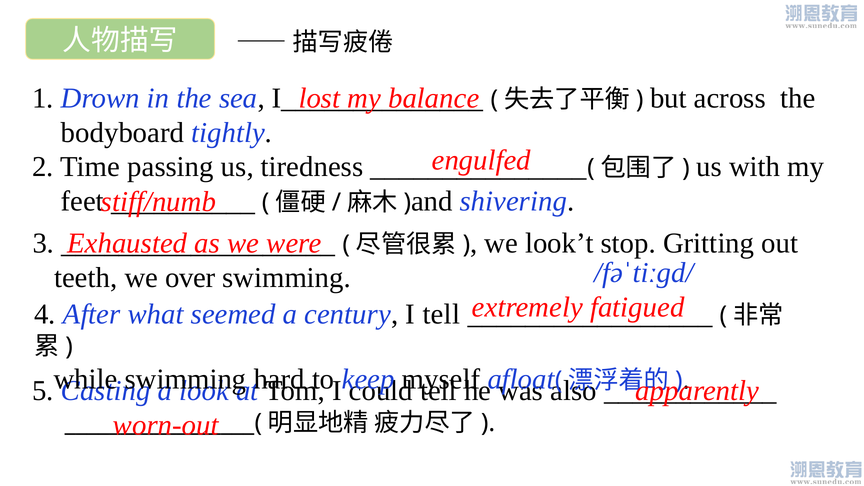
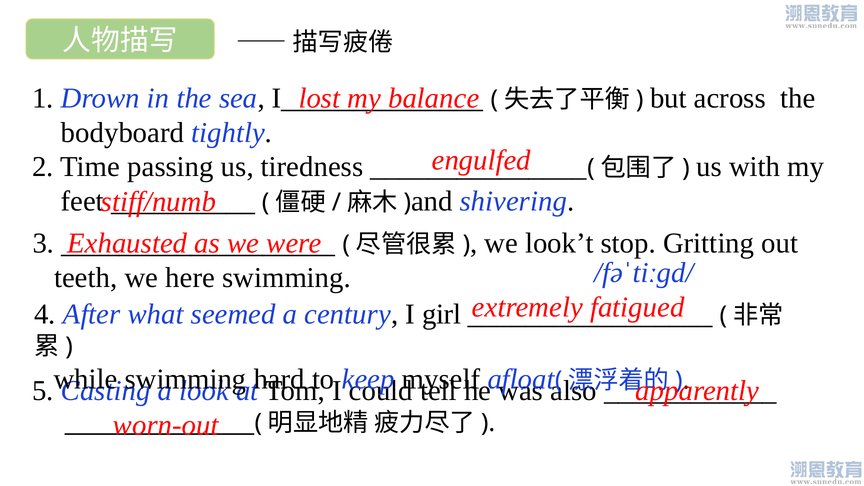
over: over -> here (190, 278)
I tell: tell -> girl (442, 314)
